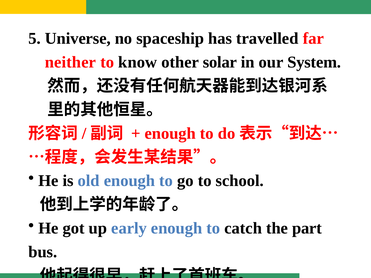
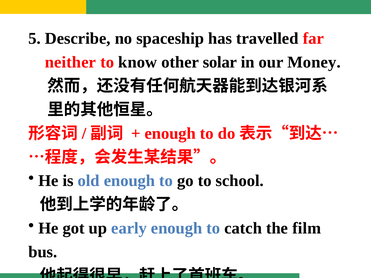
Universe: Universe -> Describe (78, 38)
System: System -> Money (314, 62)
part: part -> film (307, 228)
